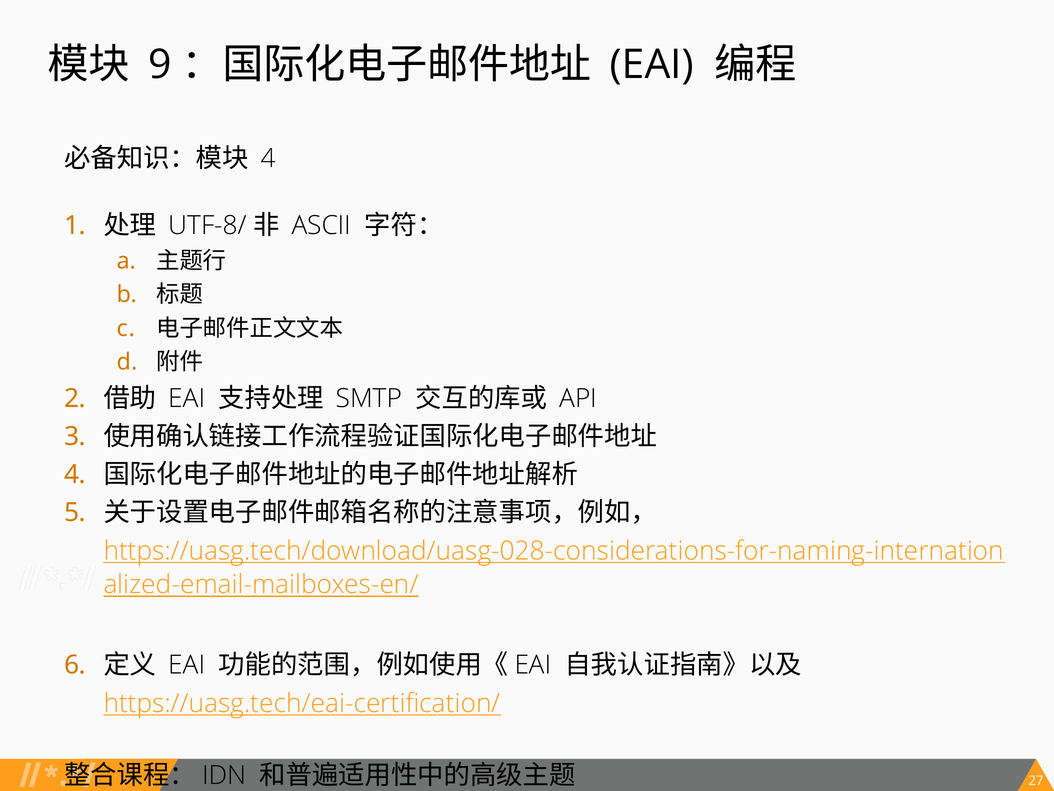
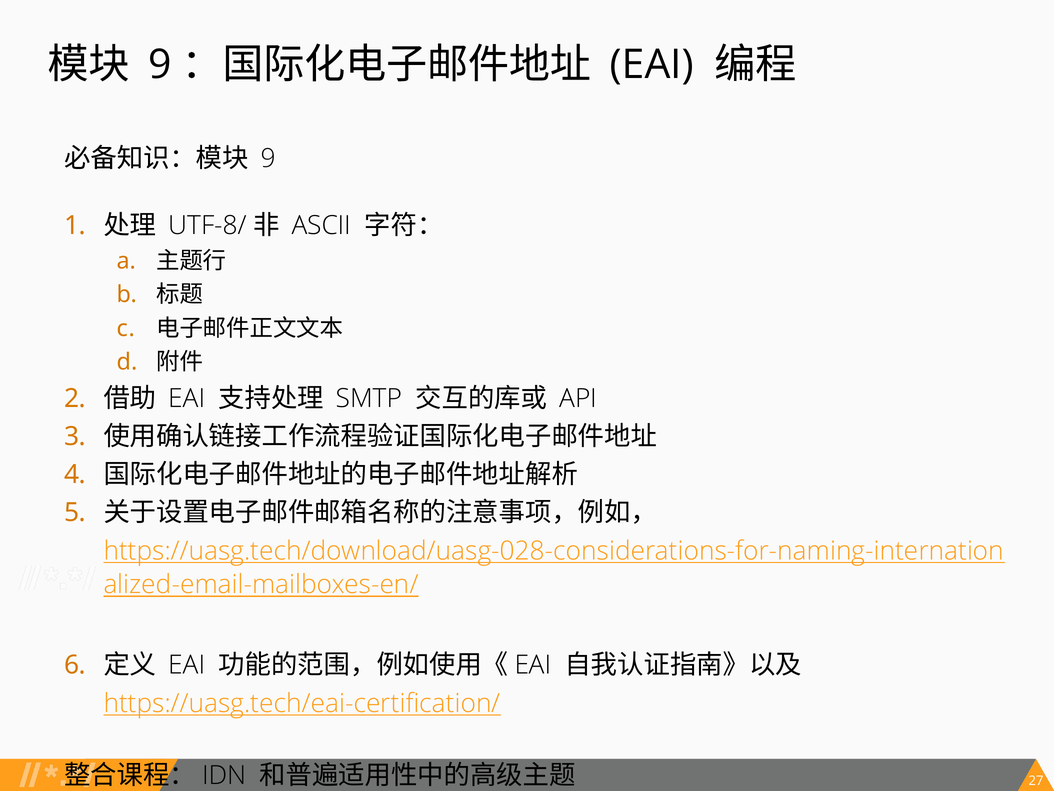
4: 4 -> 9 (268, 158)
